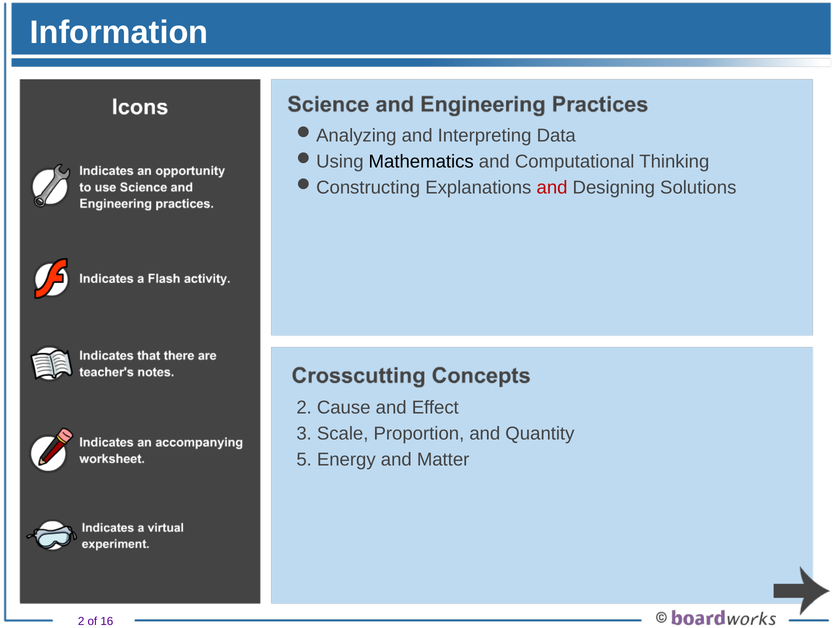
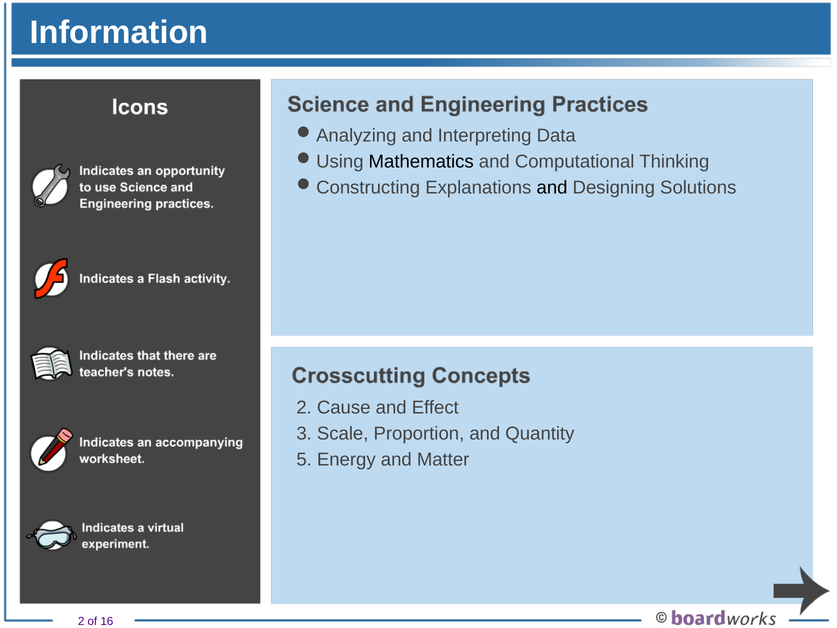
and colour: red -> black (552, 188)
